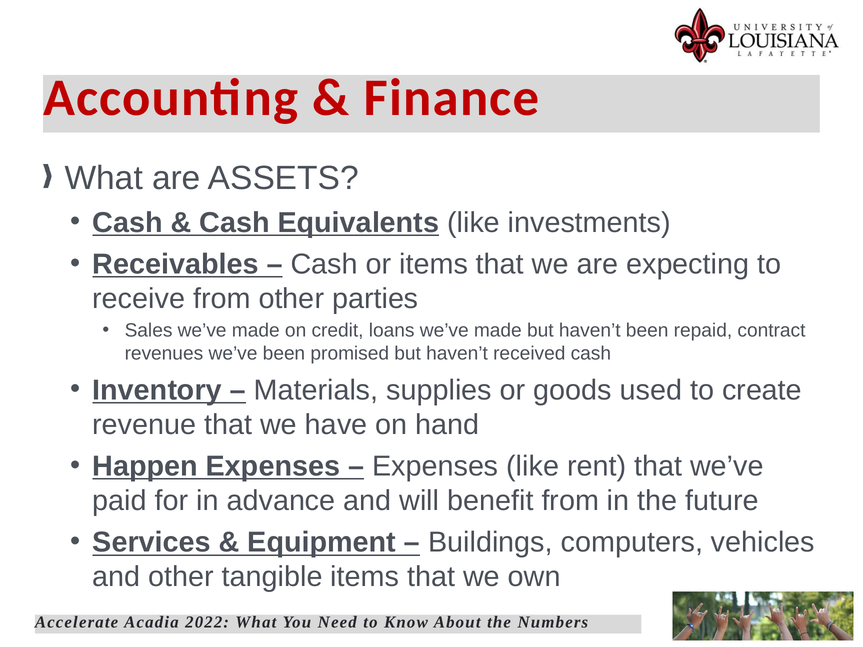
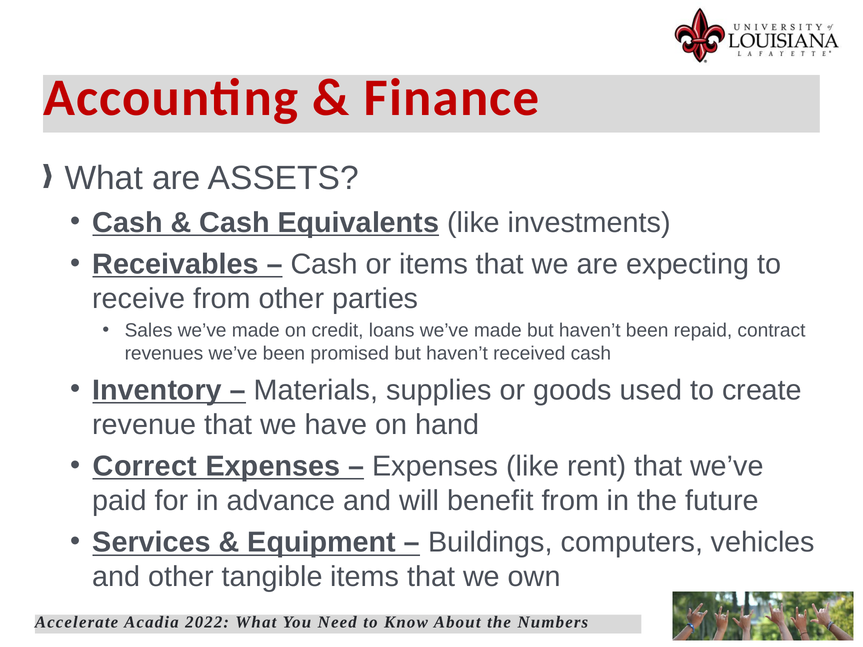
Happen: Happen -> Correct (145, 466)
